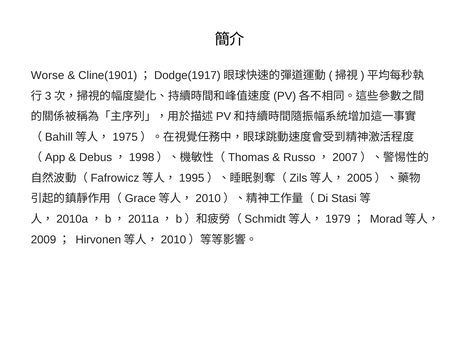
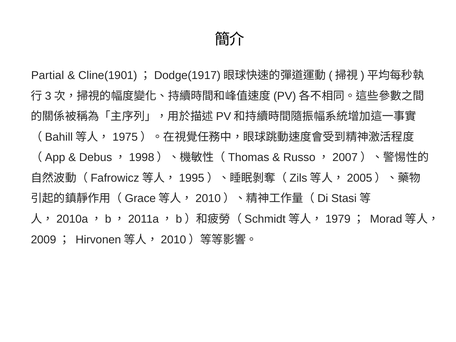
Worse: Worse -> Partial (48, 75)
